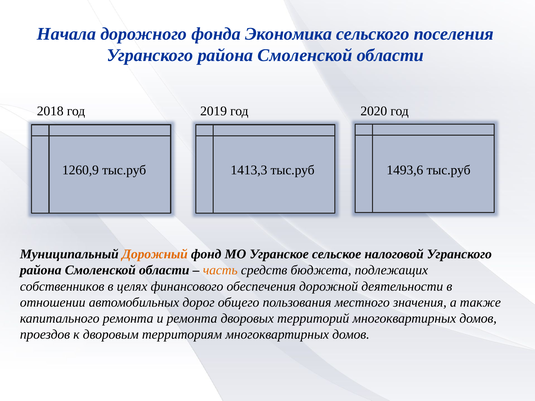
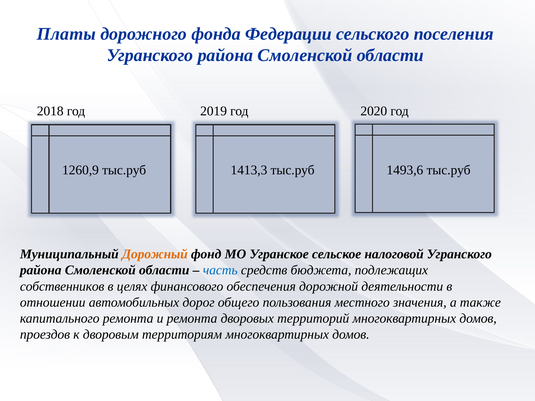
Начала: Начала -> Платы (66, 34)
Экономика: Экономика -> Федерации (289, 34)
часть colour: orange -> blue (220, 270)
